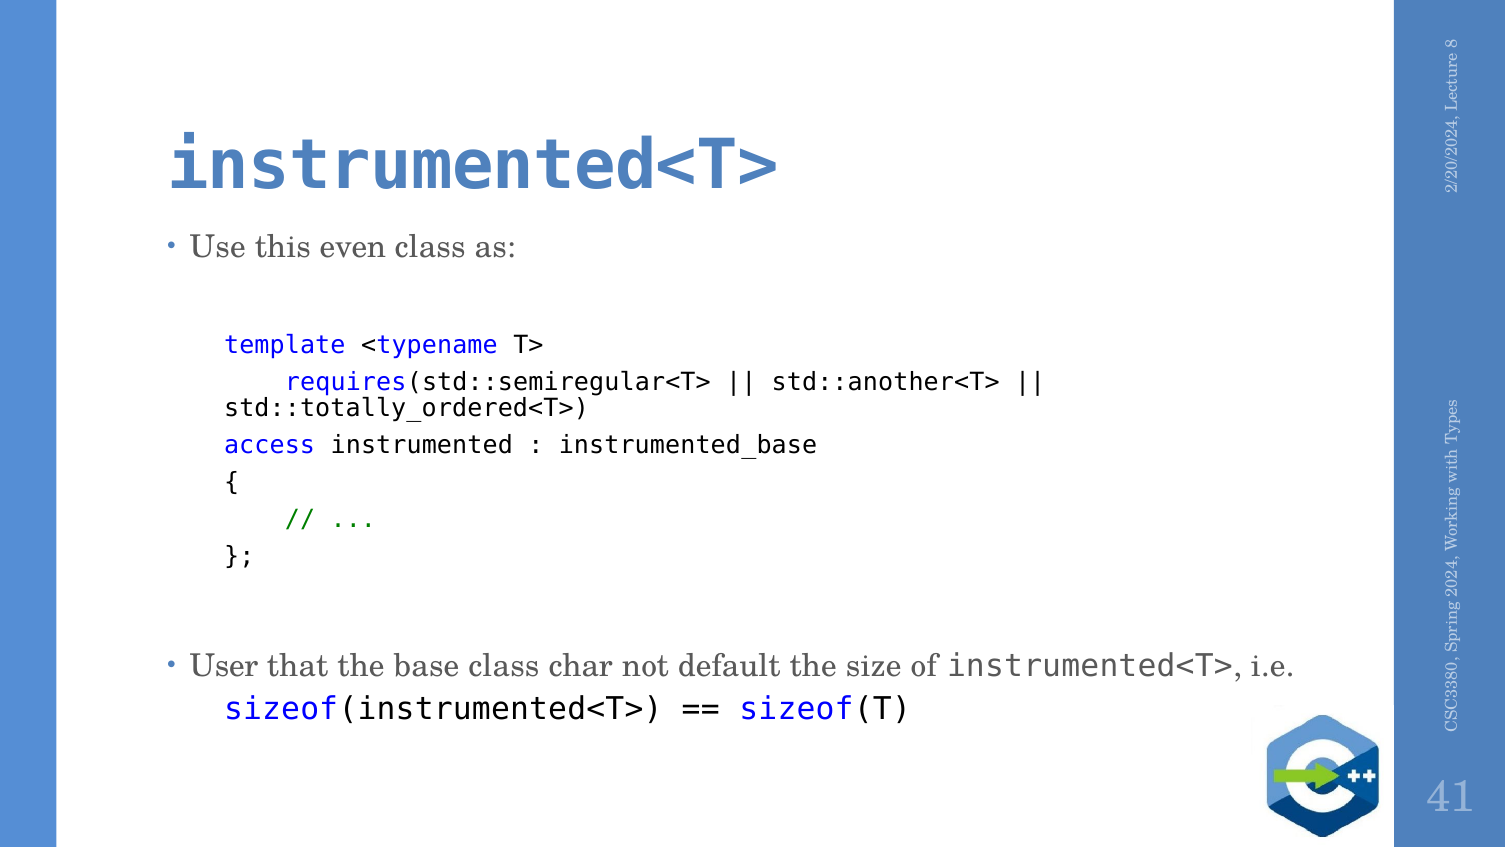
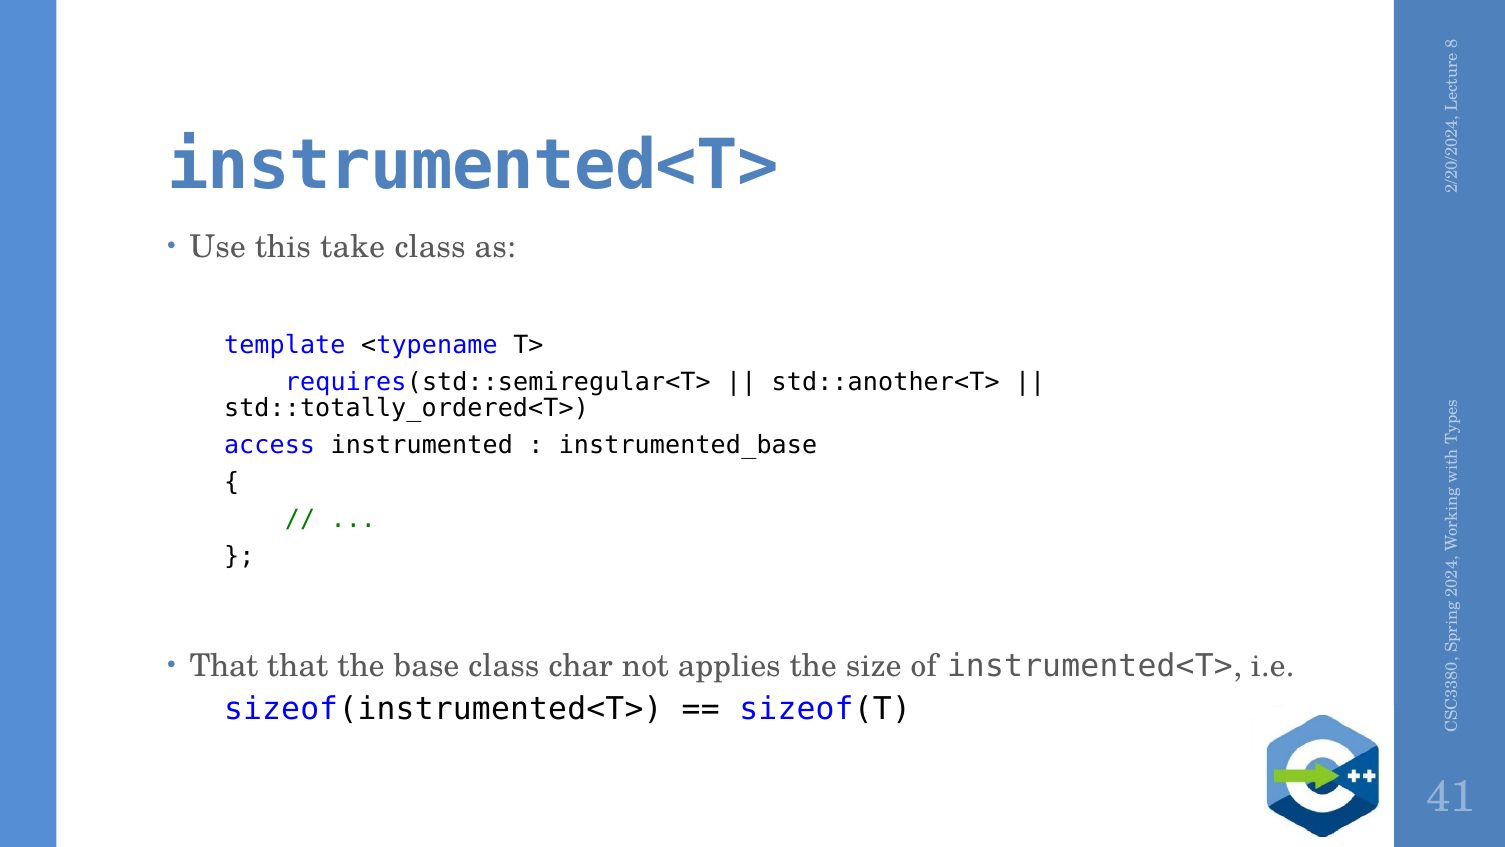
even: even -> take (353, 247)
User: User -> That (224, 666)
default: default -> applies (729, 666)
